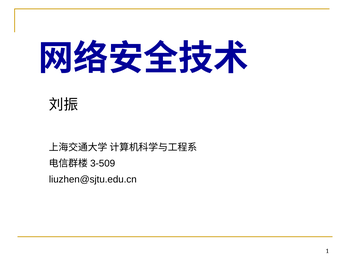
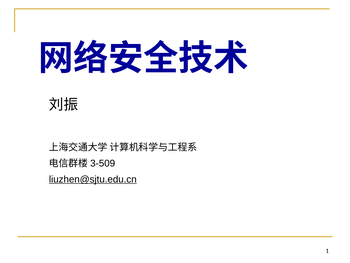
liuzhen@sjtu.edu.cn underline: none -> present (93, 179)
